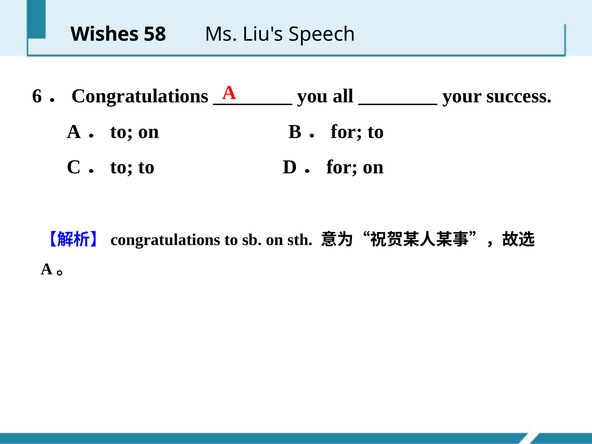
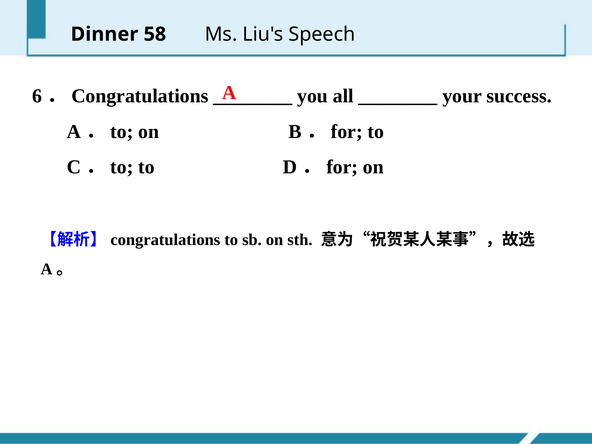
Wishes: Wishes -> Dinner (104, 34)
